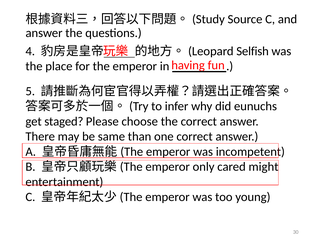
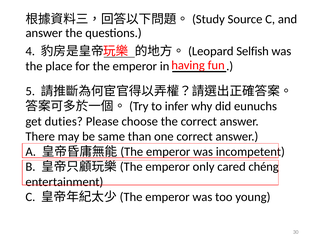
staged: staged -> duties (64, 121)
might: might -> chéng (264, 167)
